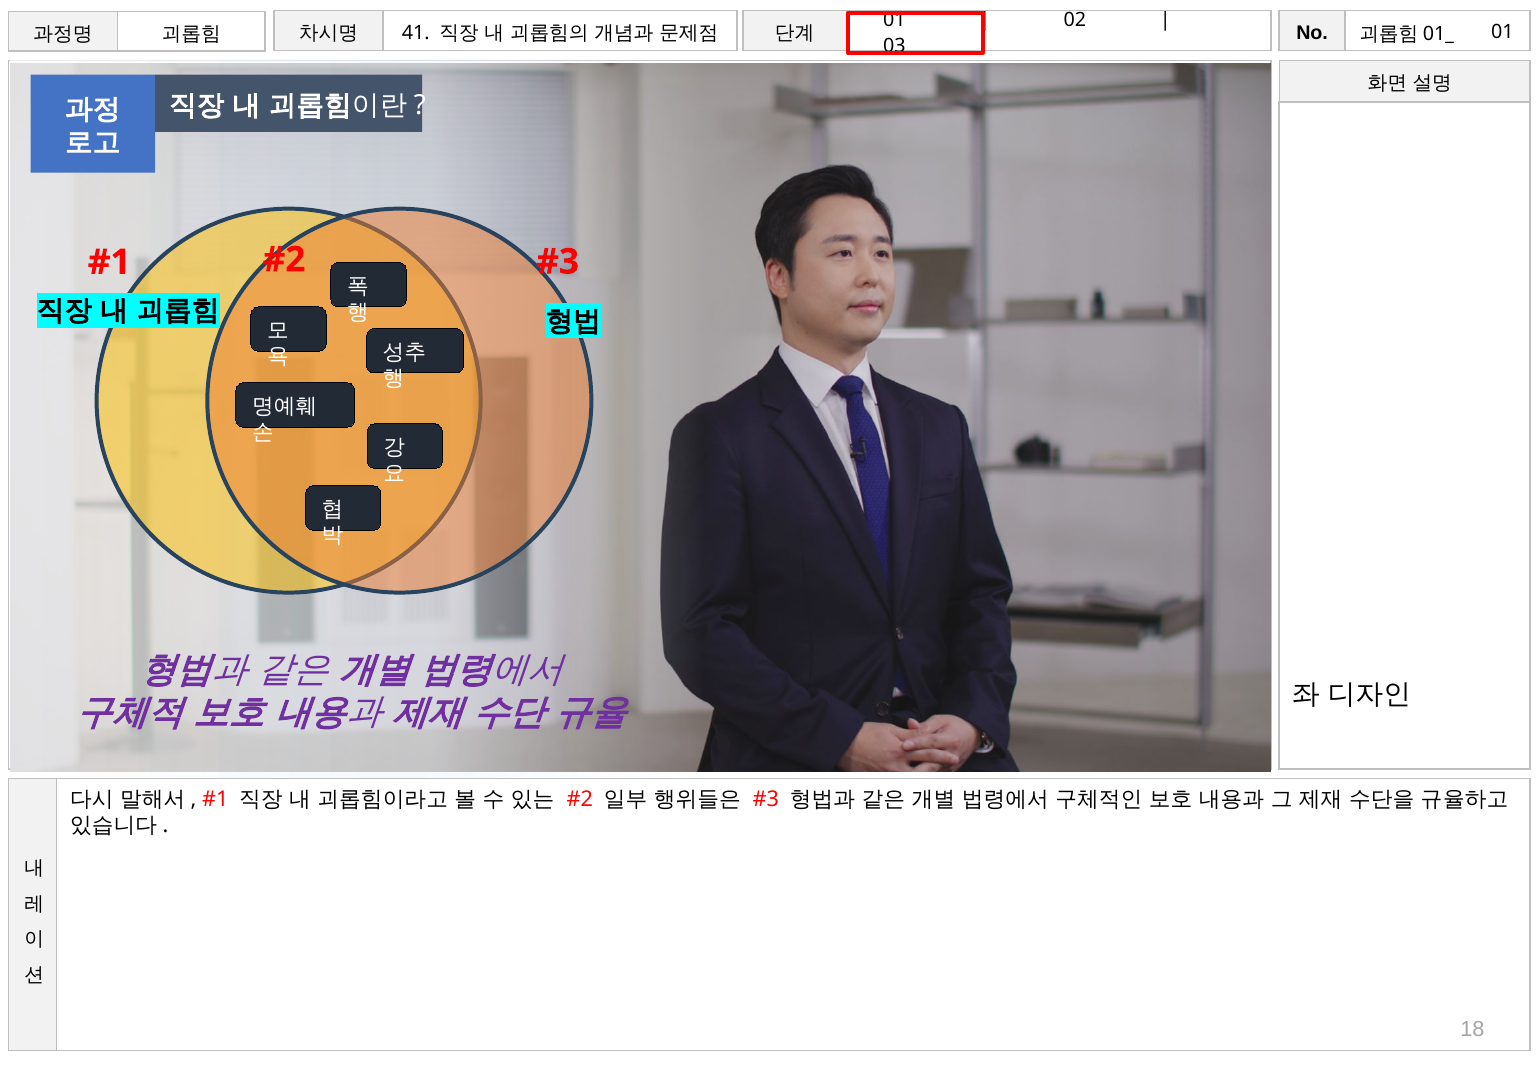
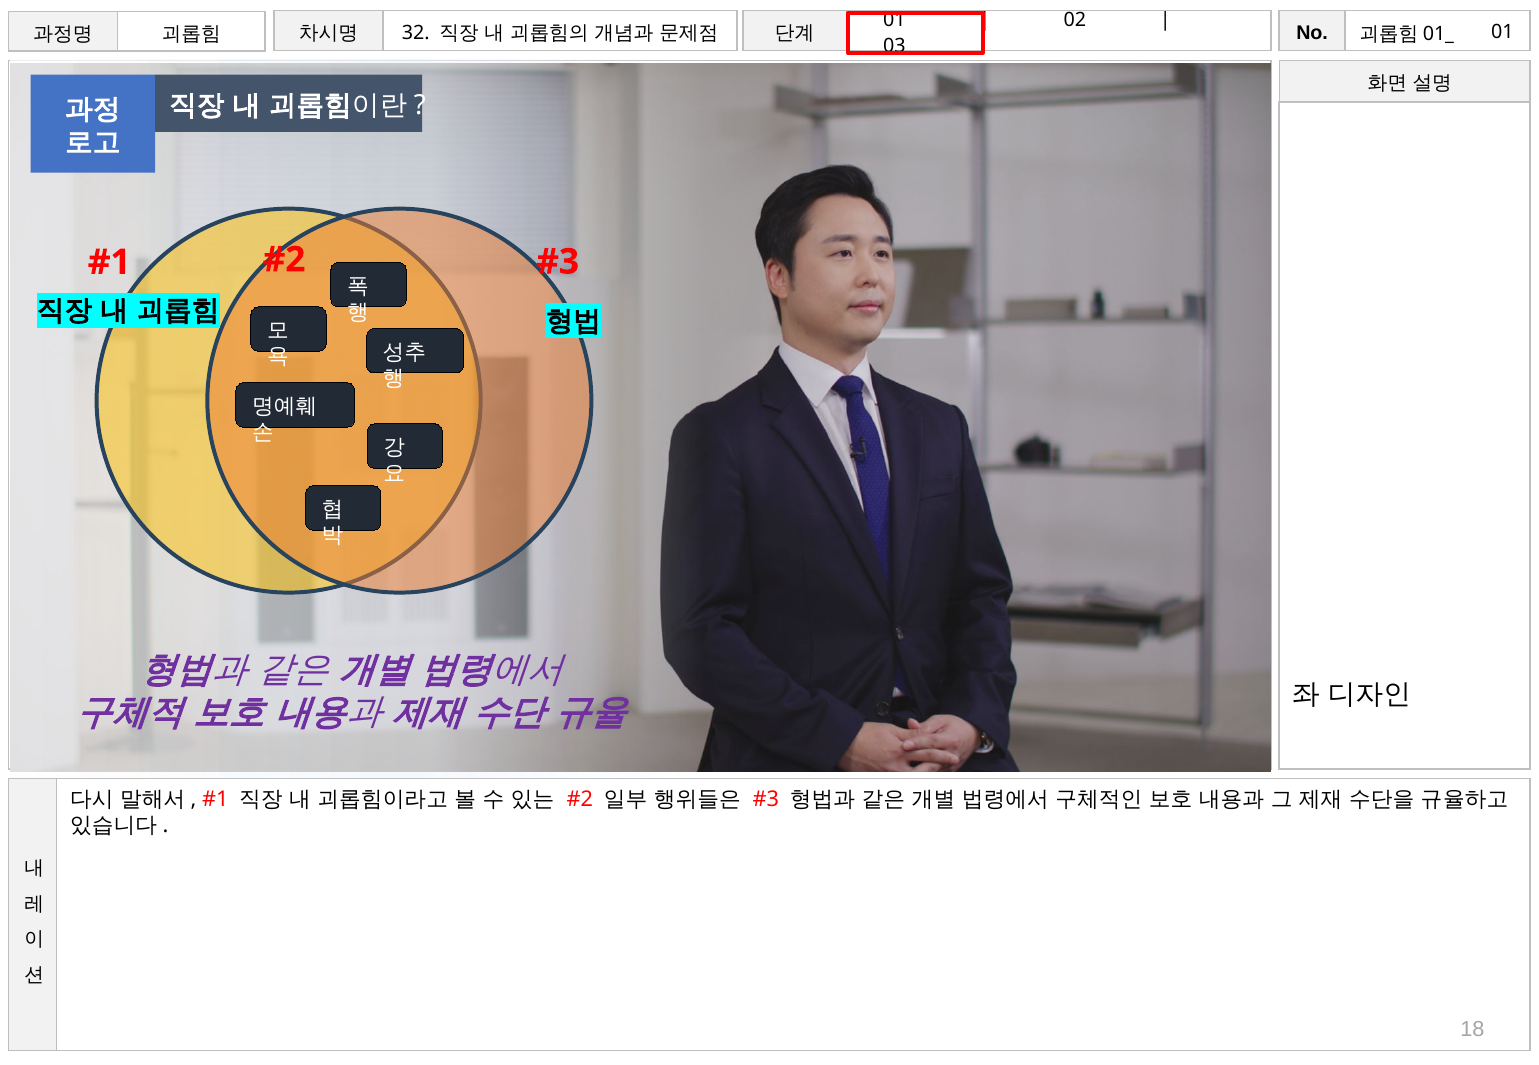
41: 41 -> 32 (416, 33)
